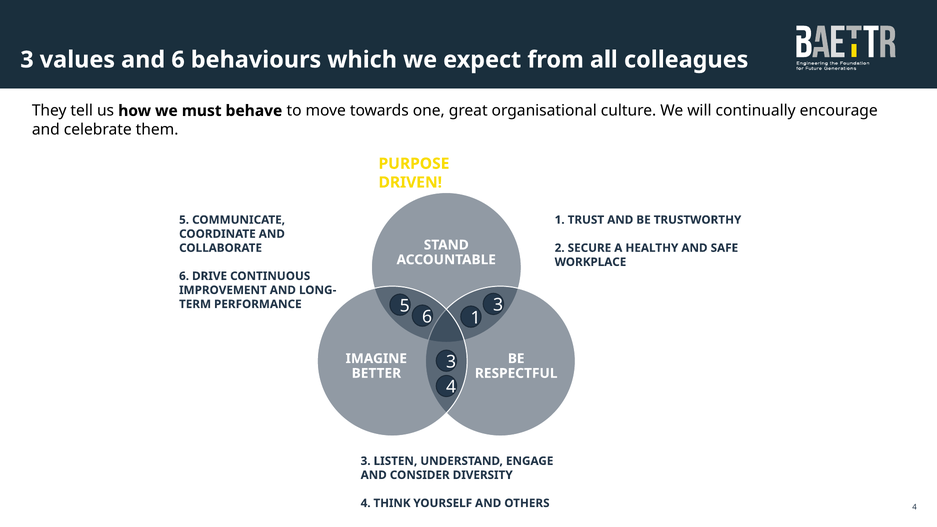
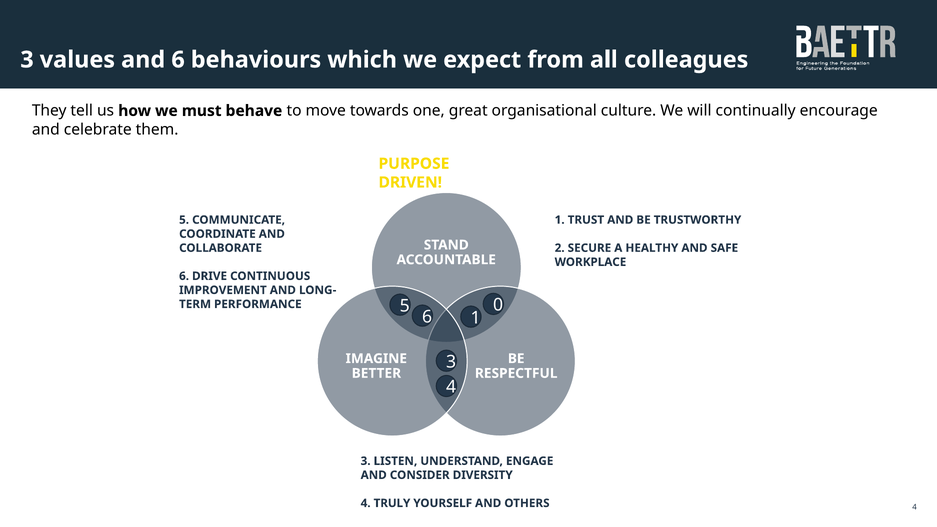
5 3: 3 -> 0 (498, 305)
THINK: THINK -> TRULY (392, 503)
